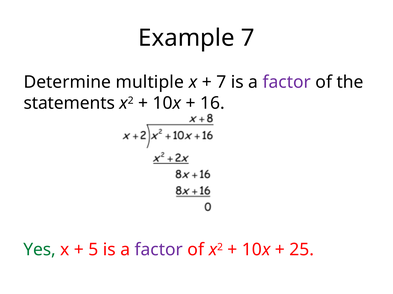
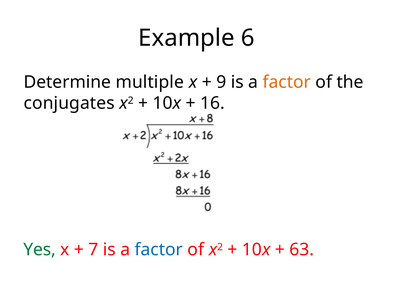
Example 7: 7 -> 6 (248, 38)
7: 7 -> 9 (221, 82)
factor colour: purple -> orange (287, 82)
statements: statements -> conjugates (69, 103)
5: 5 -> 7 (93, 250)
factor colour: purple -> blue (159, 250)
25: 25 -> 63 (302, 250)
